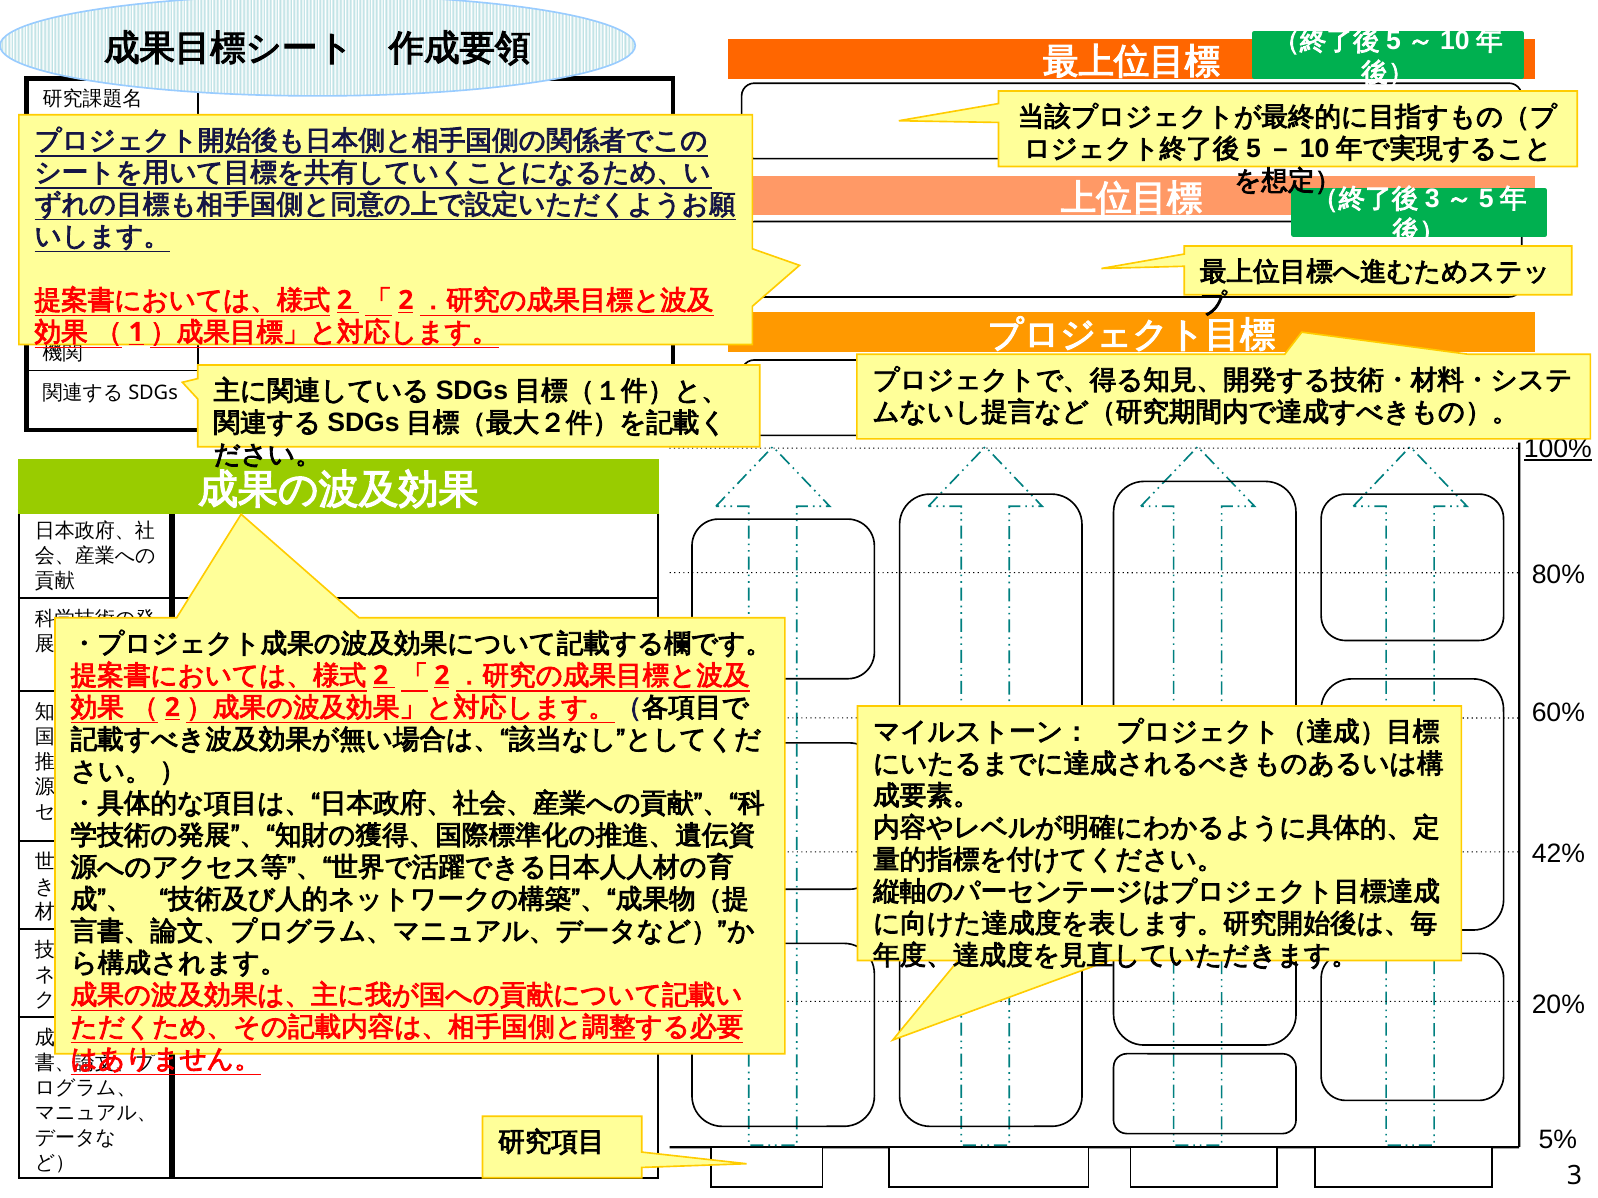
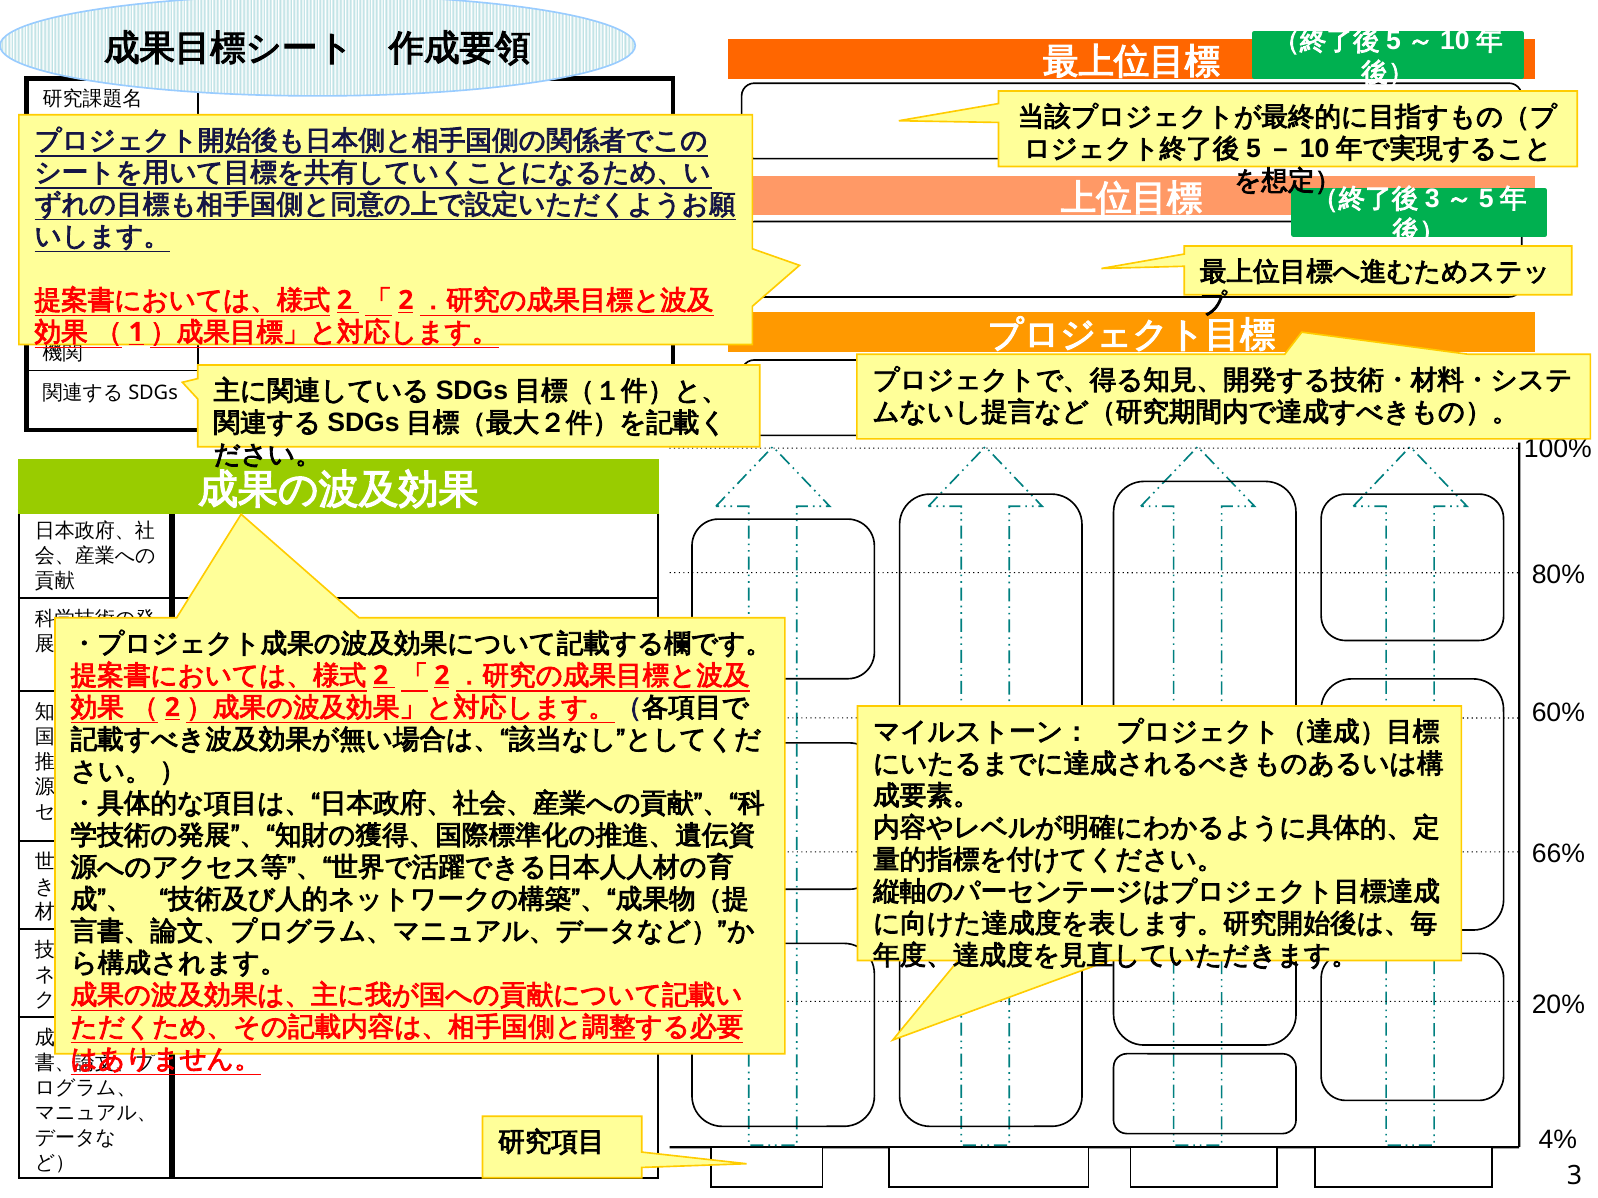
100% underline: present -> none (1558, 449)
42%: 42% -> 66% (1558, 854)
5%: 5% -> 4% (1558, 1140)
